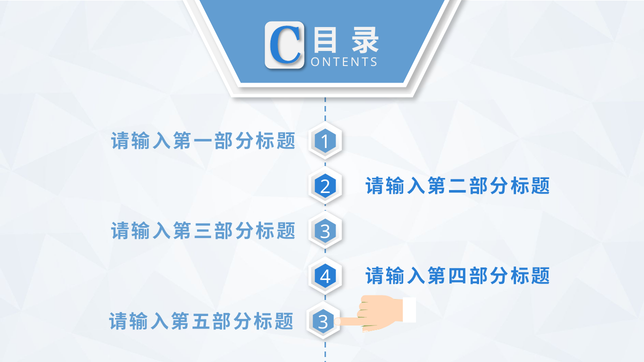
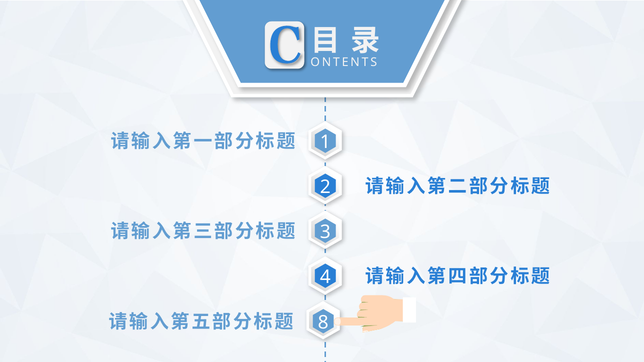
3: 3 -> 8 (323, 323)
